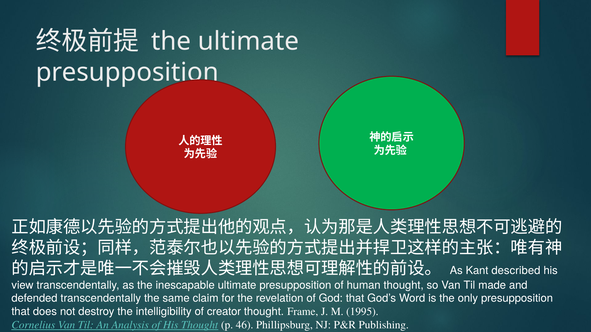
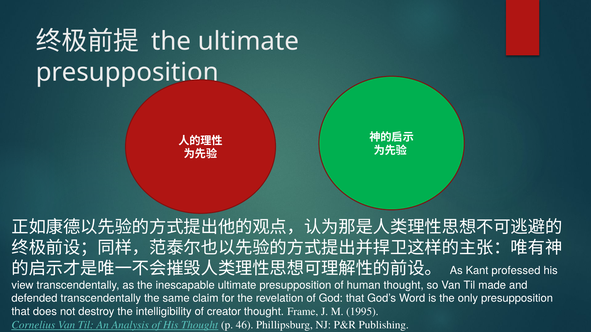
described: described -> professed (516, 271)
